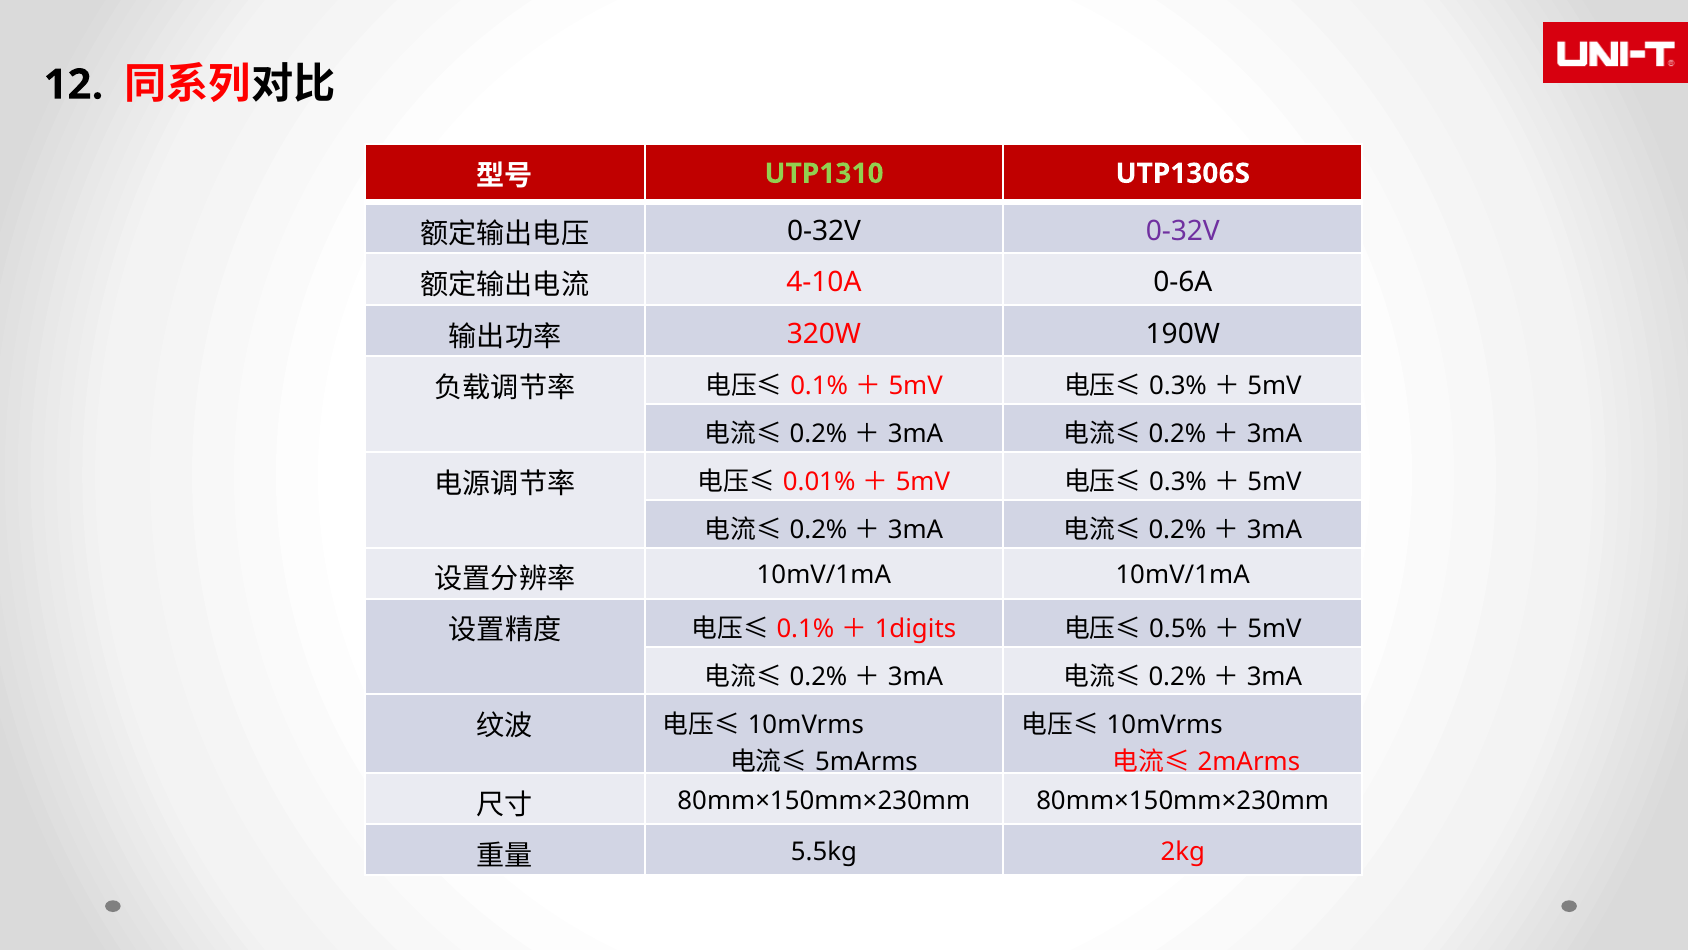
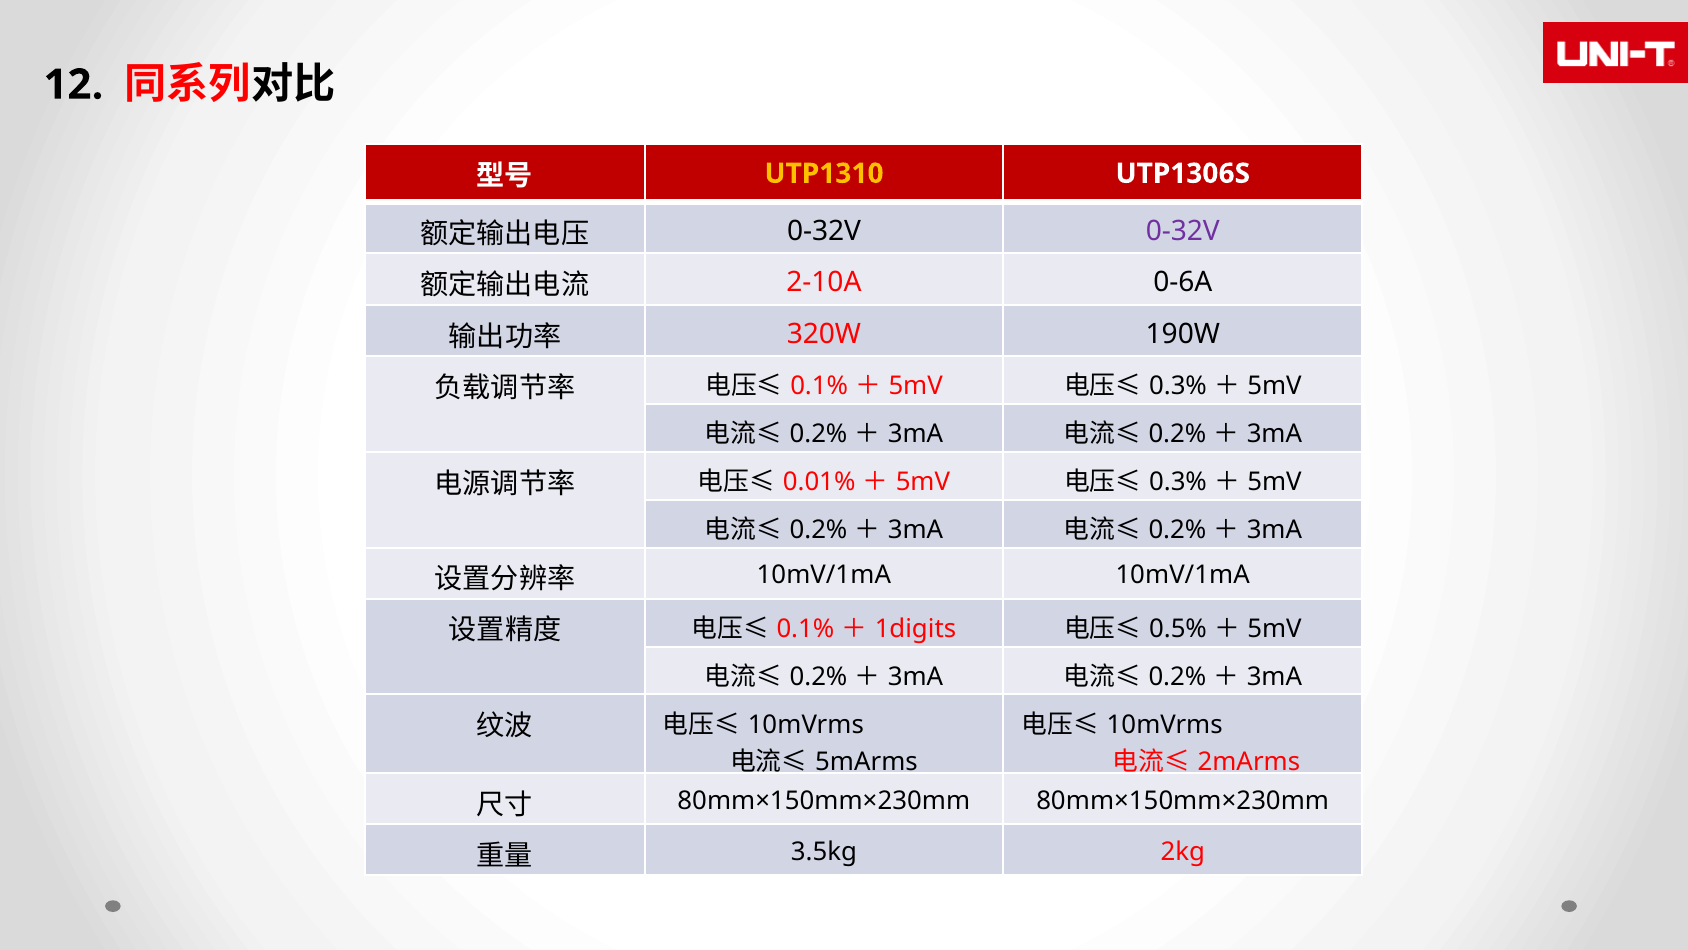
UTP1310 colour: light green -> yellow (824, 173)
4-10A: 4-10A -> 2-10A (824, 282)
5.5kg: 5.5kg -> 3.5kg (824, 851)
